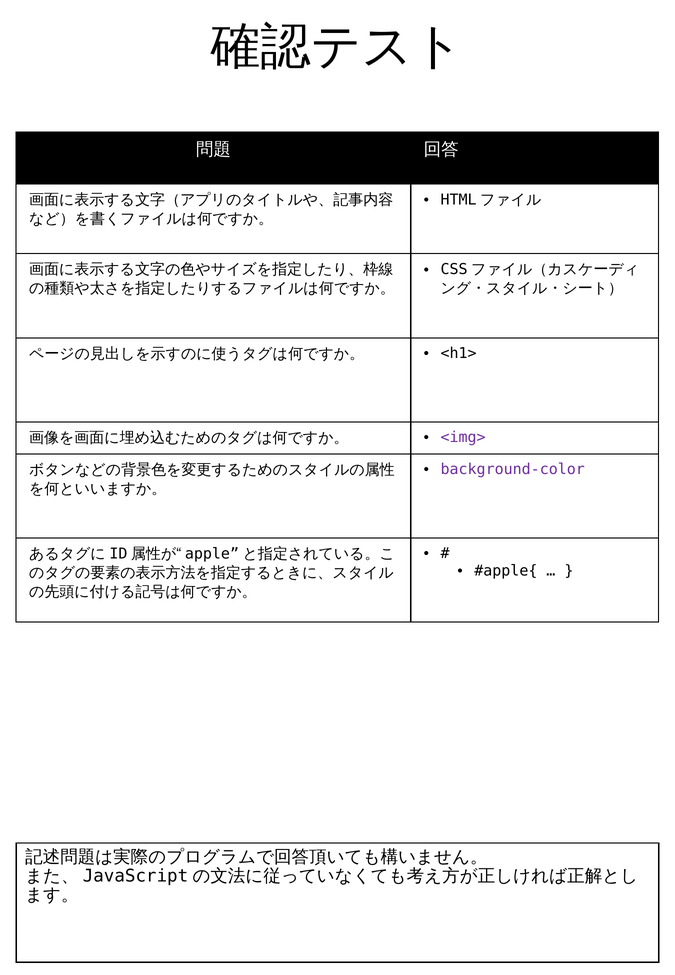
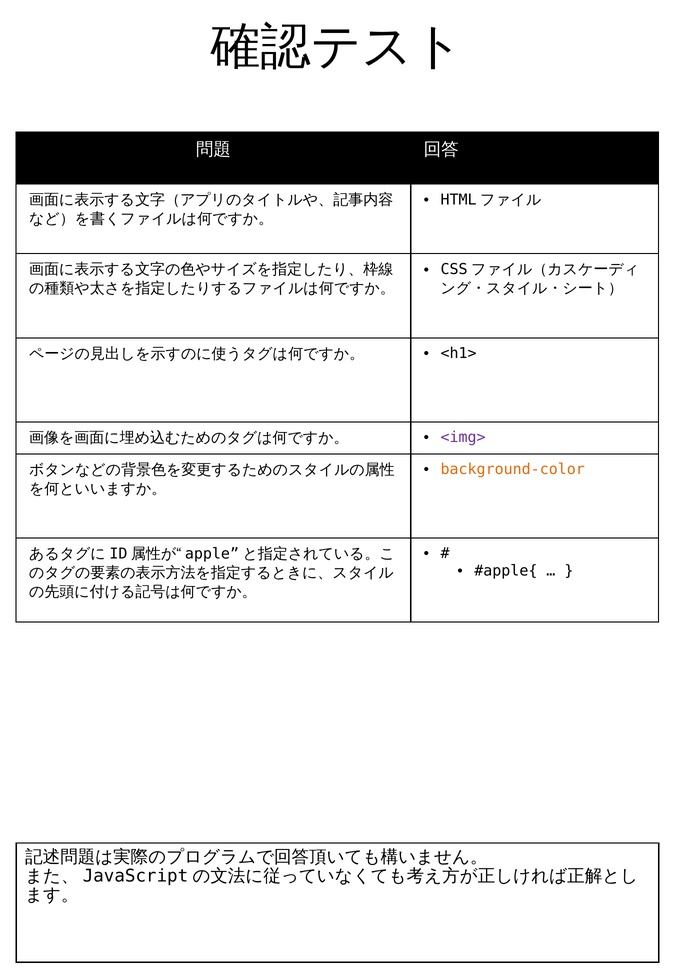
background-color colour: purple -> orange (513, 469)
